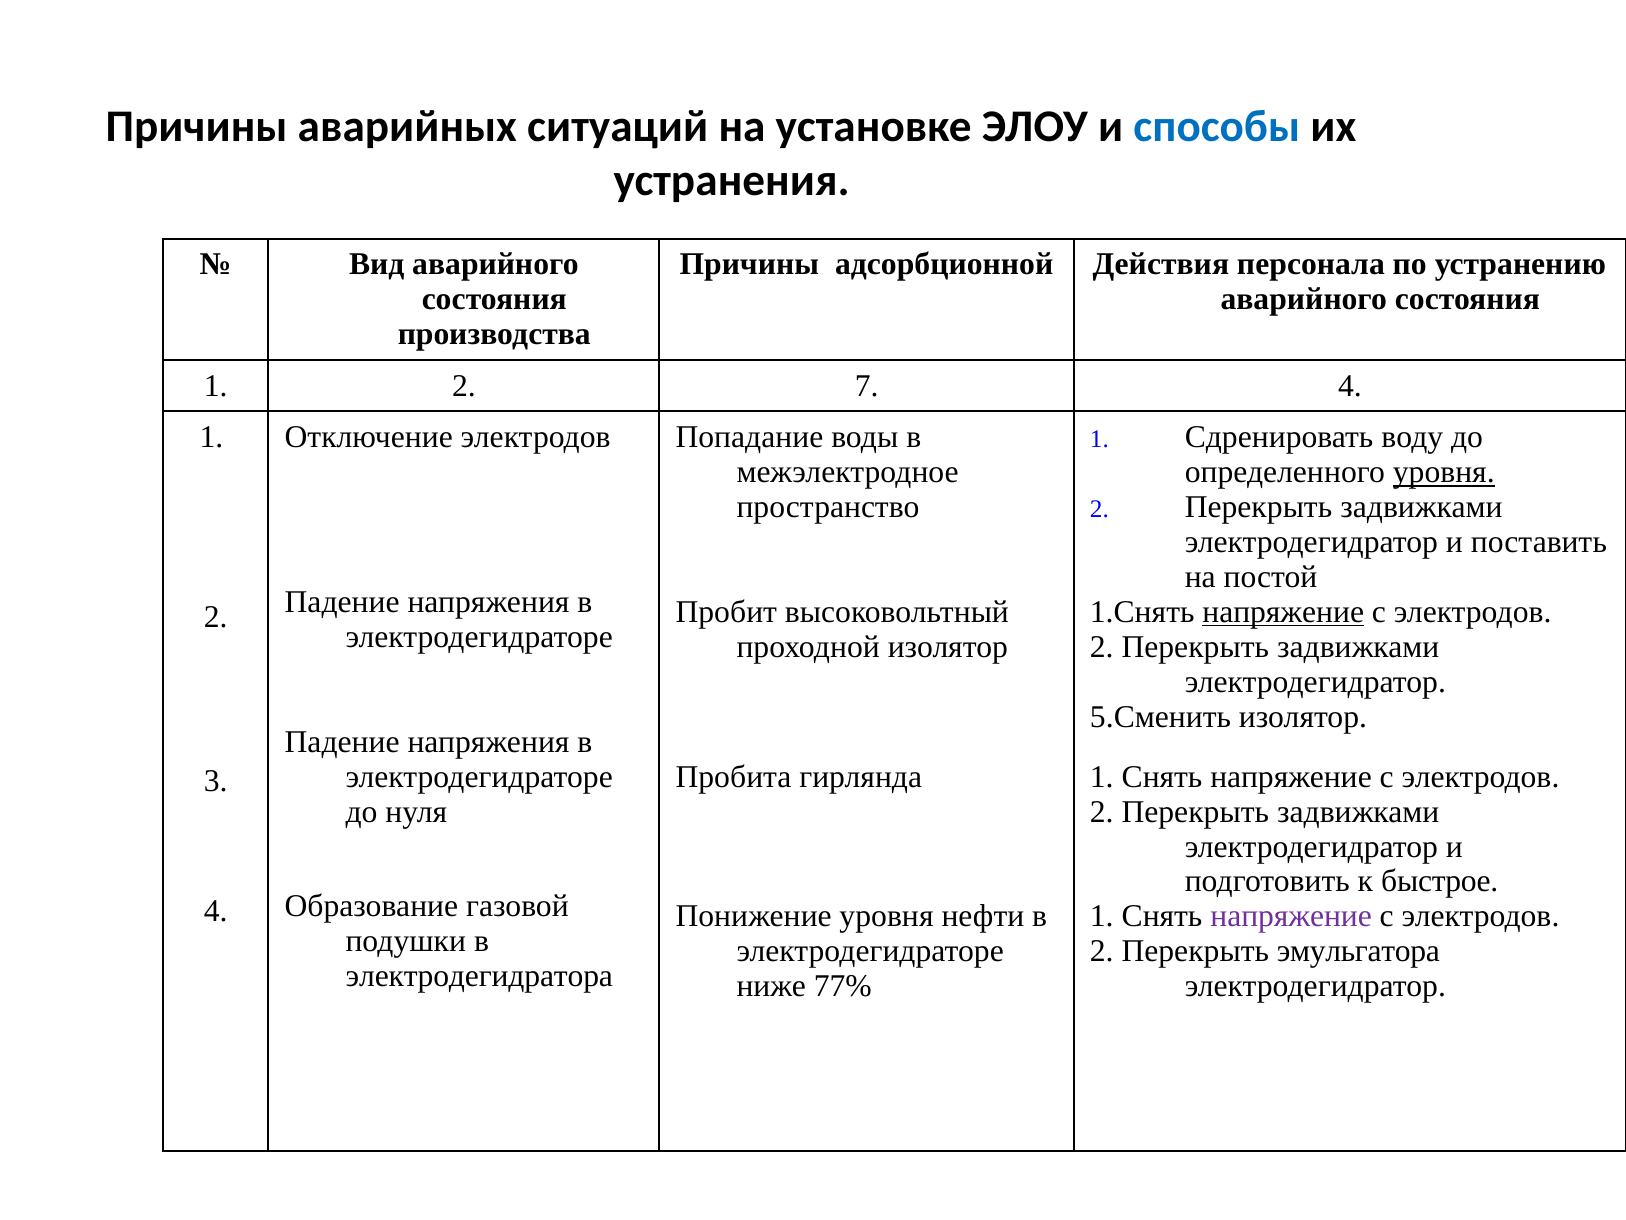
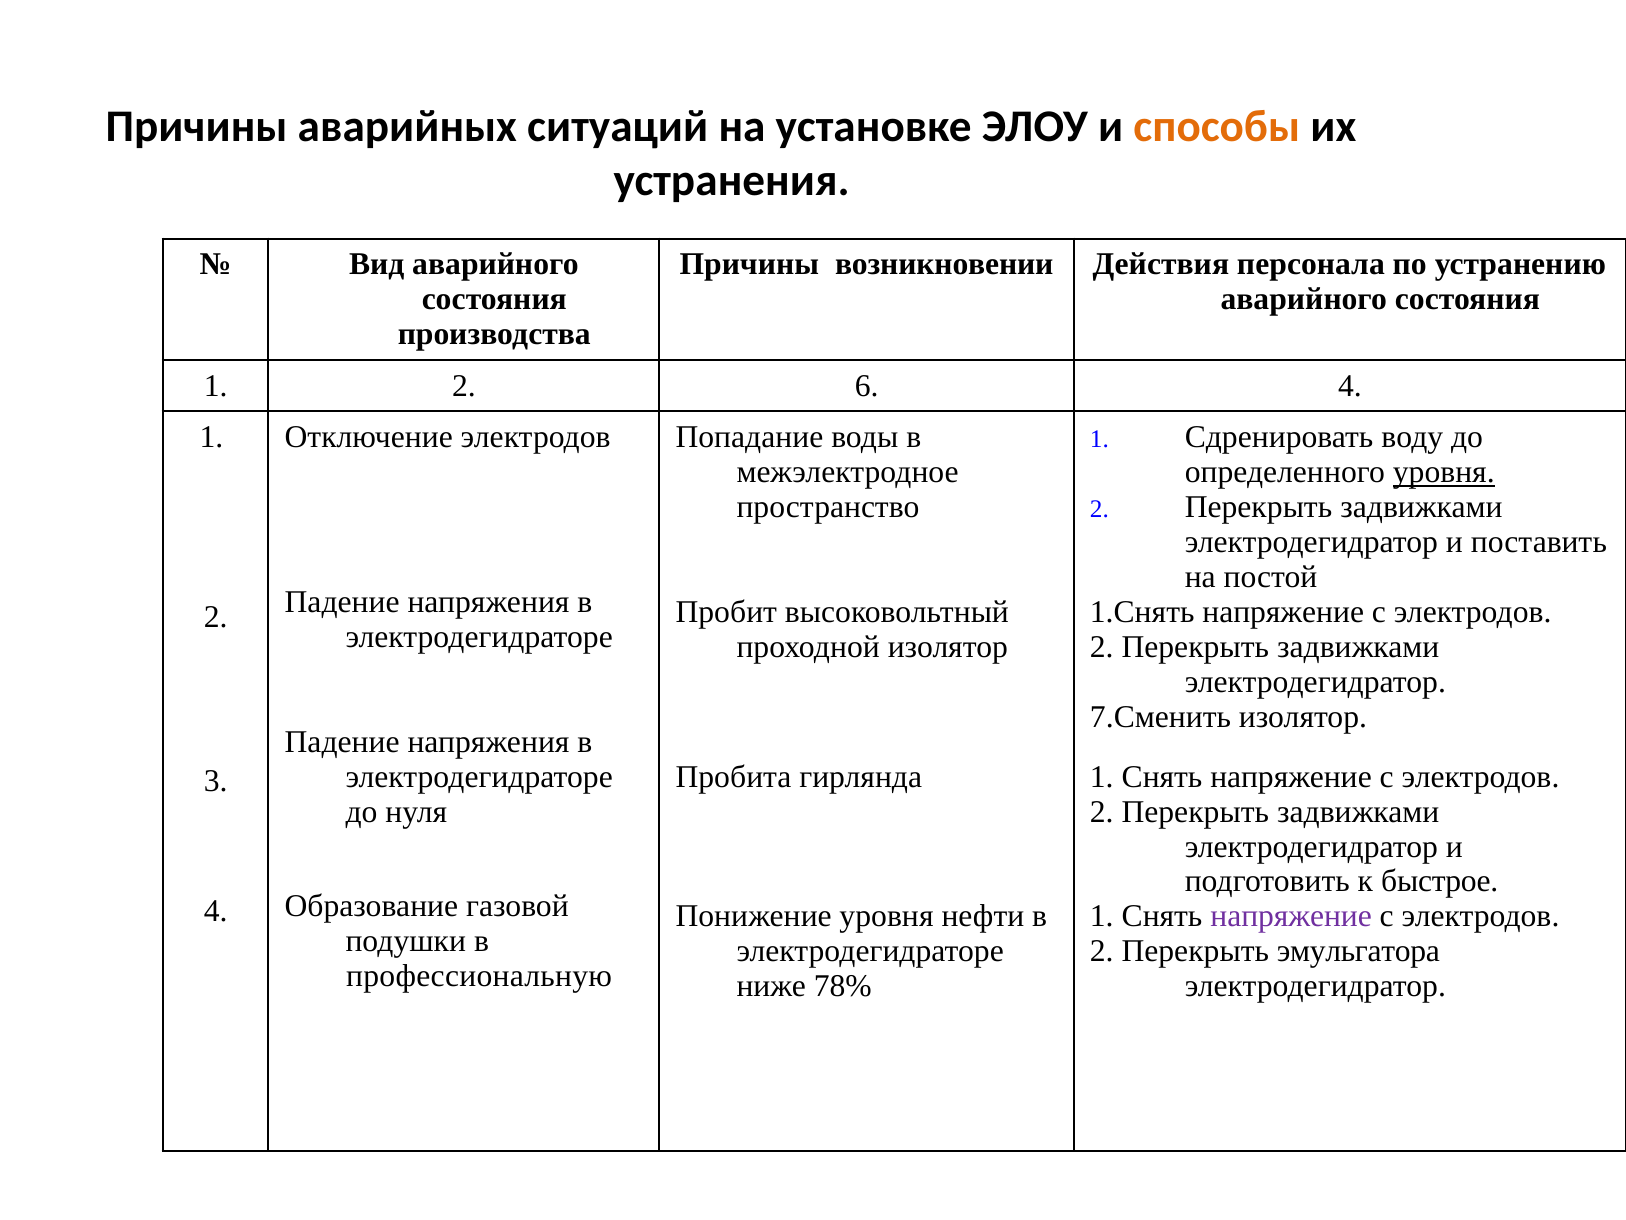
способы colour: blue -> orange (1217, 126)
адсорбционной: адсорбционной -> возникновении (944, 264)
7: 7 -> 6 (867, 386)
напряжение underline: present -> none (1283, 612)
5.Сменить: 5.Сменить -> 7.Сменить (1161, 716)
электродегидратора: электродегидратора -> профессиональную (479, 976)
77%: 77% -> 78% (843, 986)
